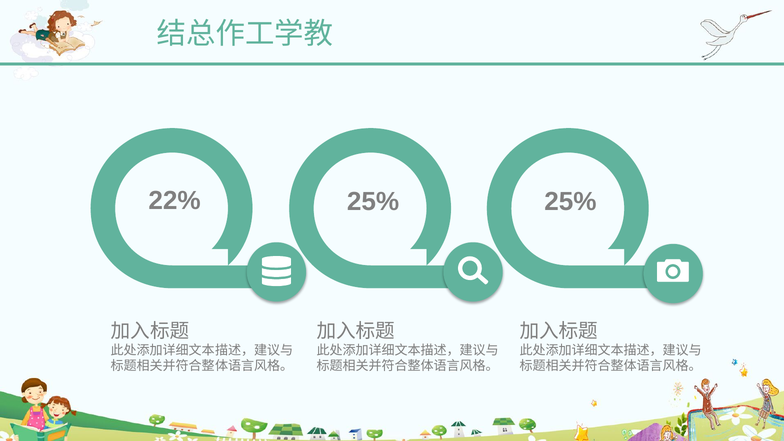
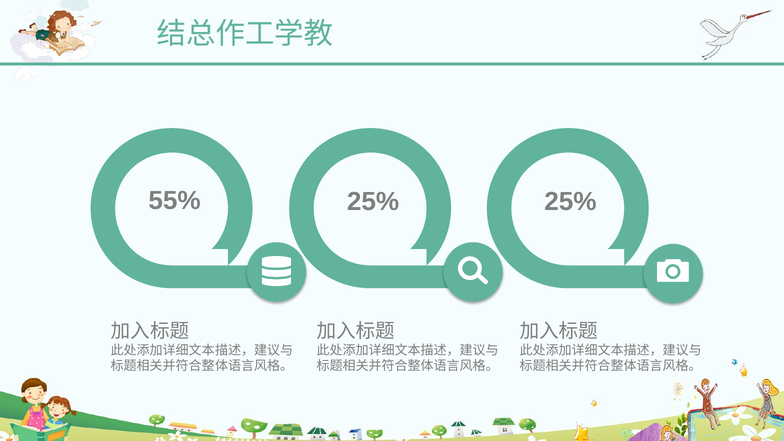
22%: 22% -> 55% (175, 201)
